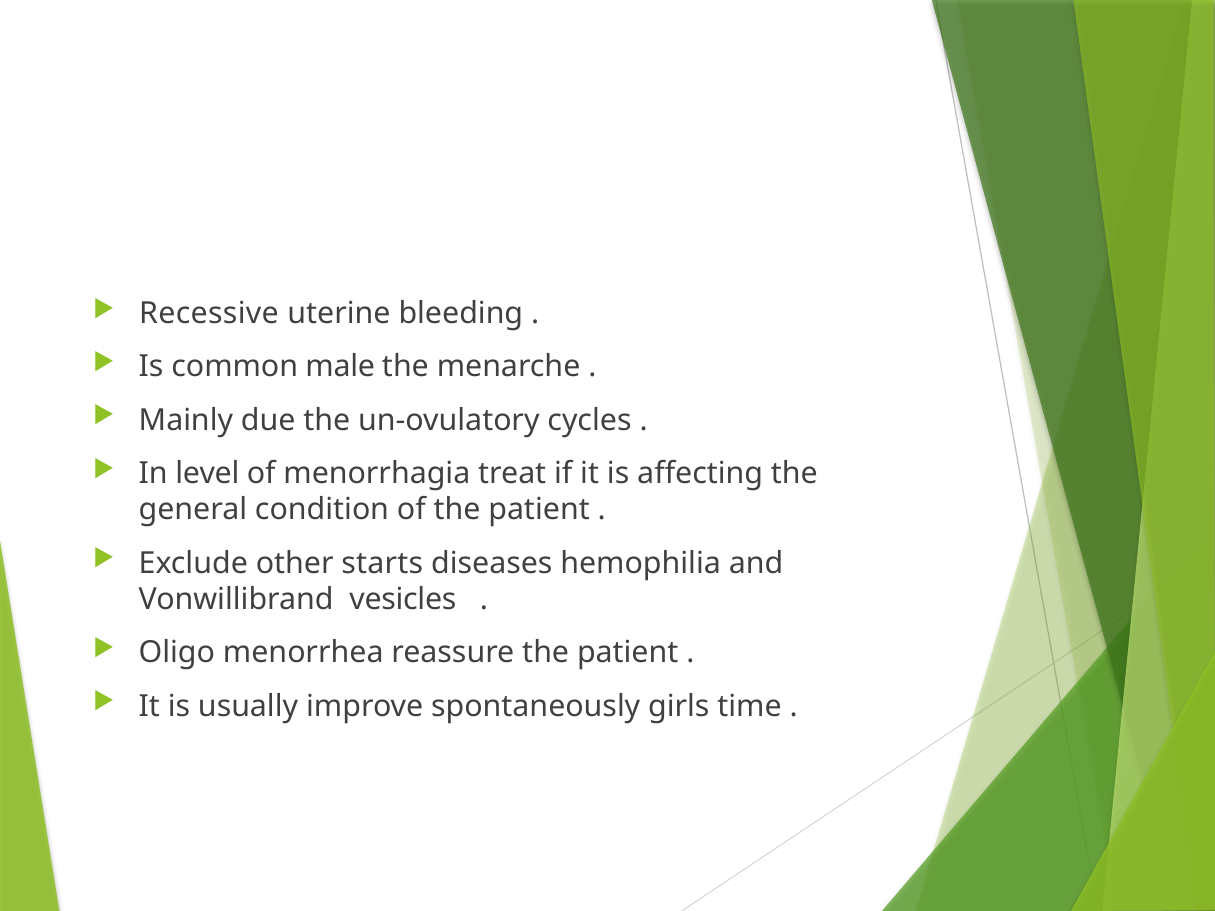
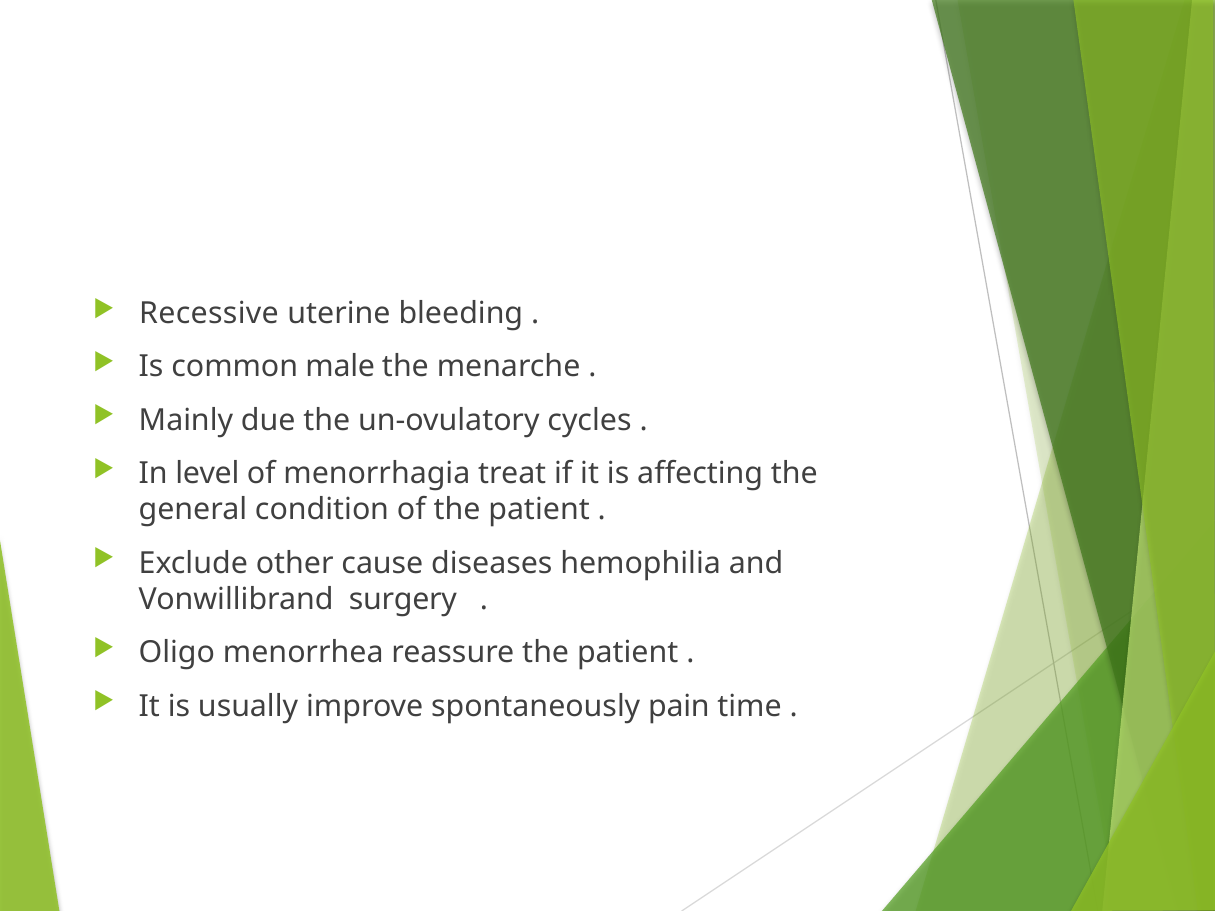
starts: starts -> cause (382, 563)
vesicles: vesicles -> surgery (403, 600)
girls: girls -> pain (679, 706)
